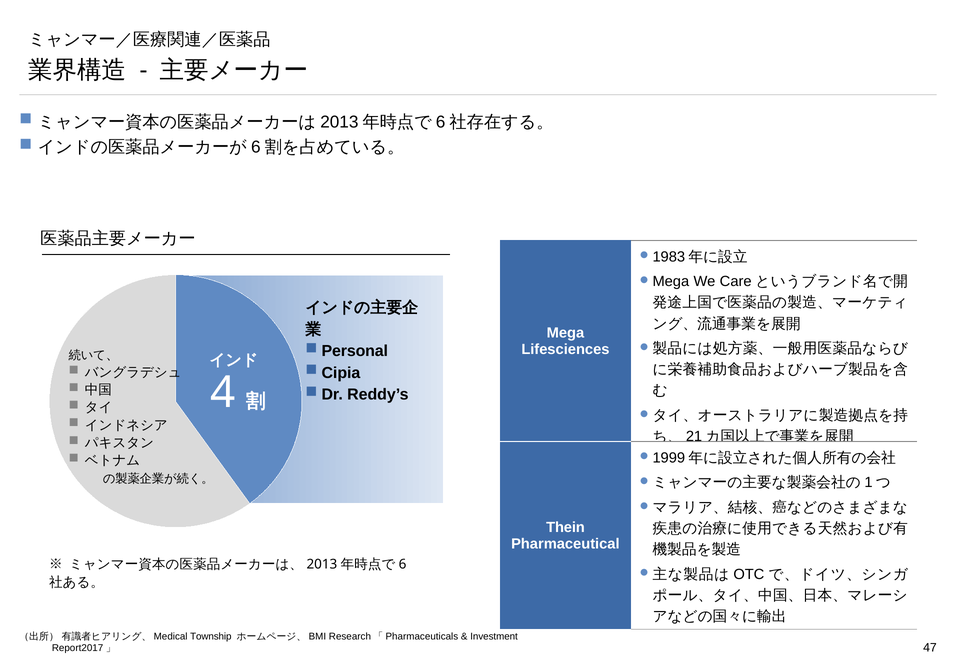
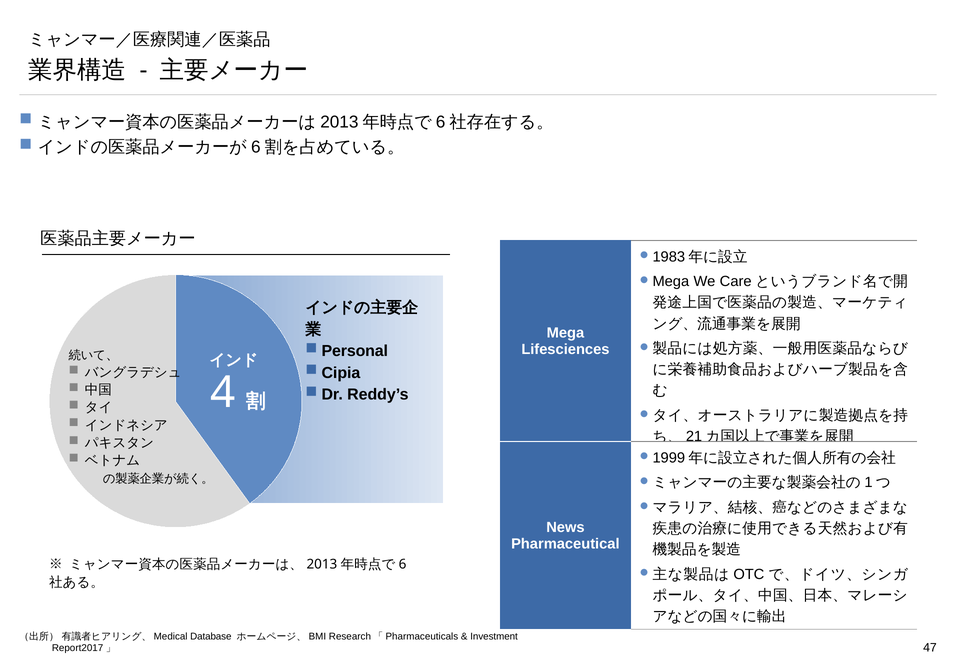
Thein: Thein -> News (565, 527)
Township: Township -> Database (211, 636)
